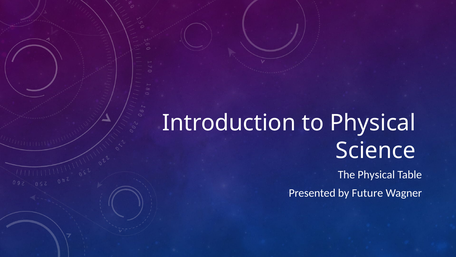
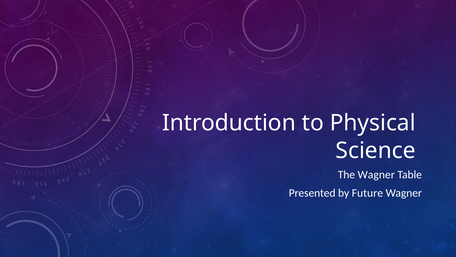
The Physical: Physical -> Wagner (376, 174)
